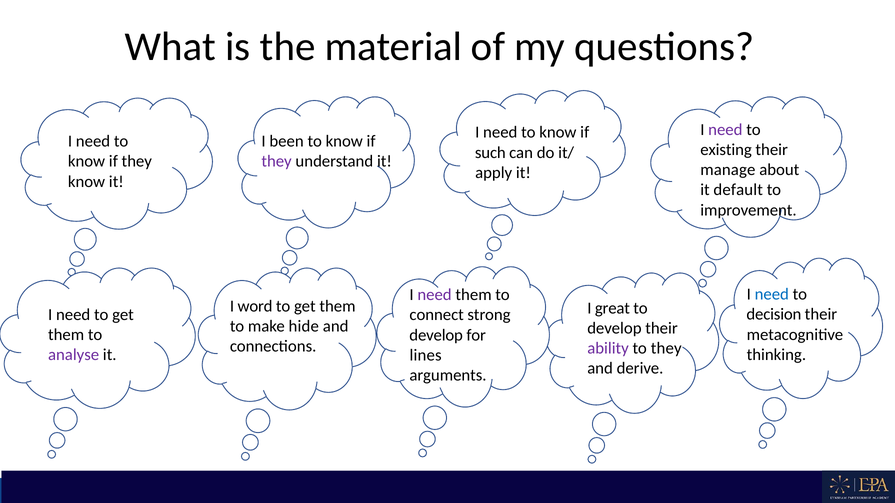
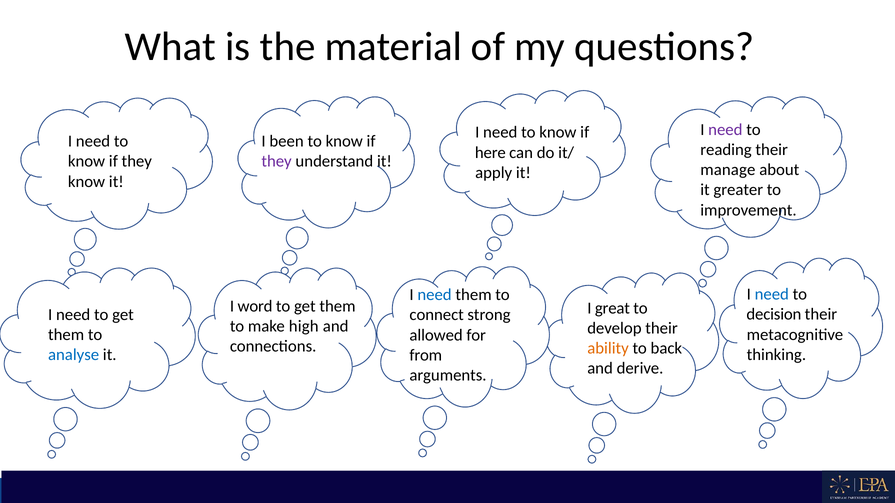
existing: existing -> reading (726, 150)
such: such -> here (490, 153)
default: default -> greater (738, 190)
need colour: purple -> blue (435, 295)
hide: hide -> high (304, 326)
develop: develop -> allowed (436, 335)
ability colour: purple -> orange (608, 349)
to they: they -> back (666, 349)
analyse colour: purple -> blue (74, 355)
lines: lines -> from (426, 355)
